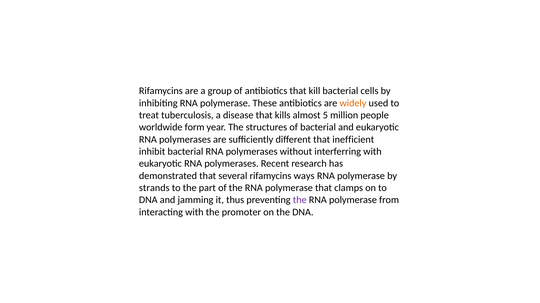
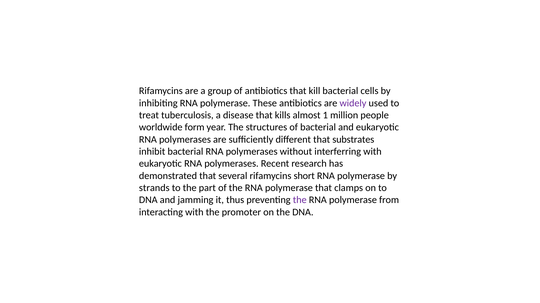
widely colour: orange -> purple (353, 103)
5: 5 -> 1 (325, 115)
inefficient: inefficient -> substrates (353, 140)
ways: ways -> short (304, 176)
